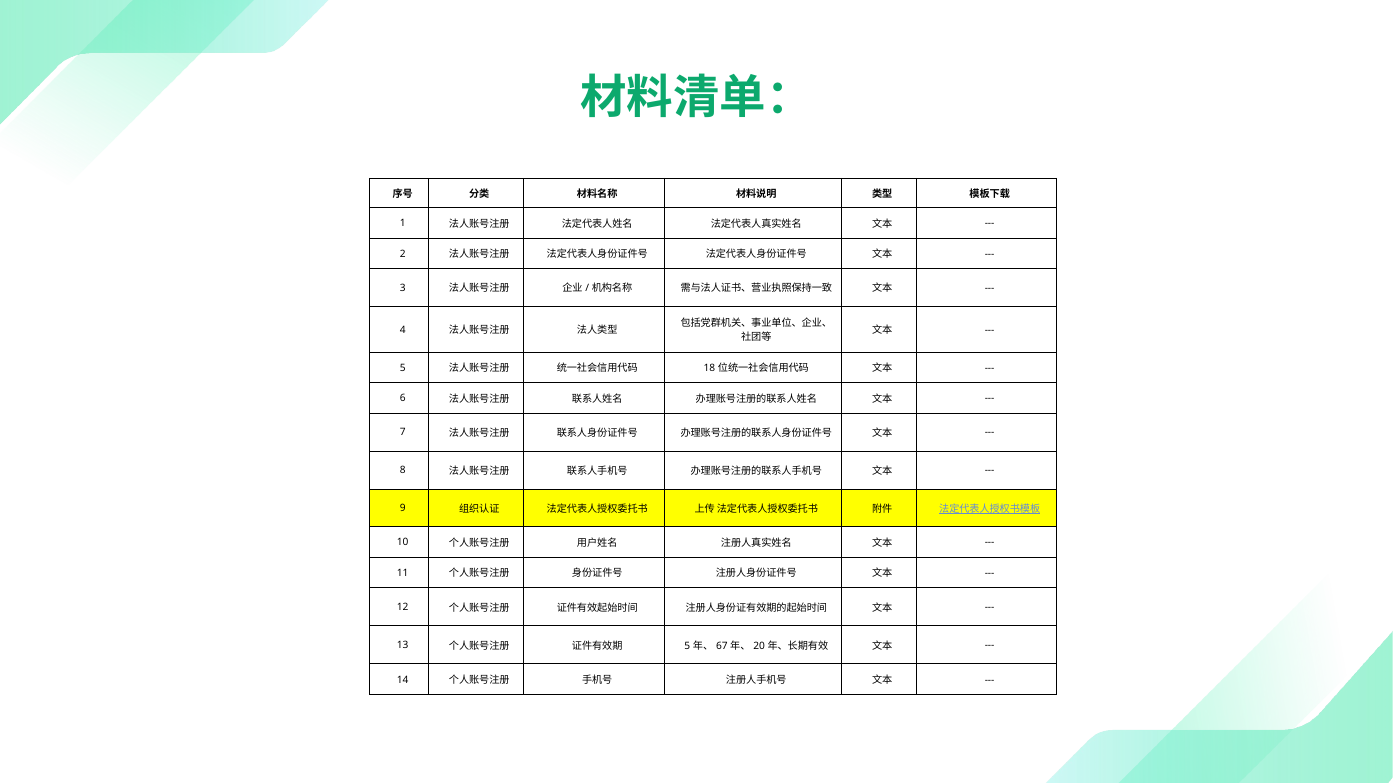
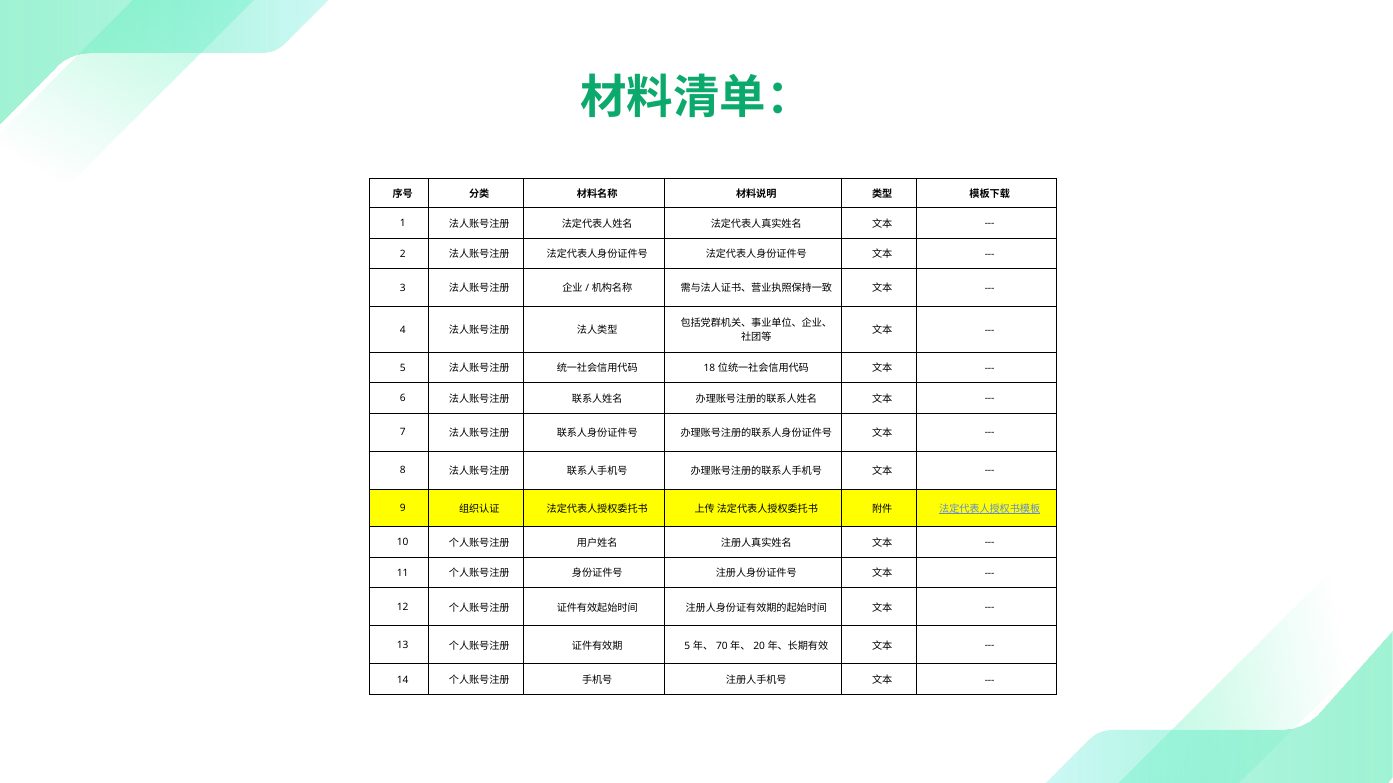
67: 67 -> 70 (722, 646)
